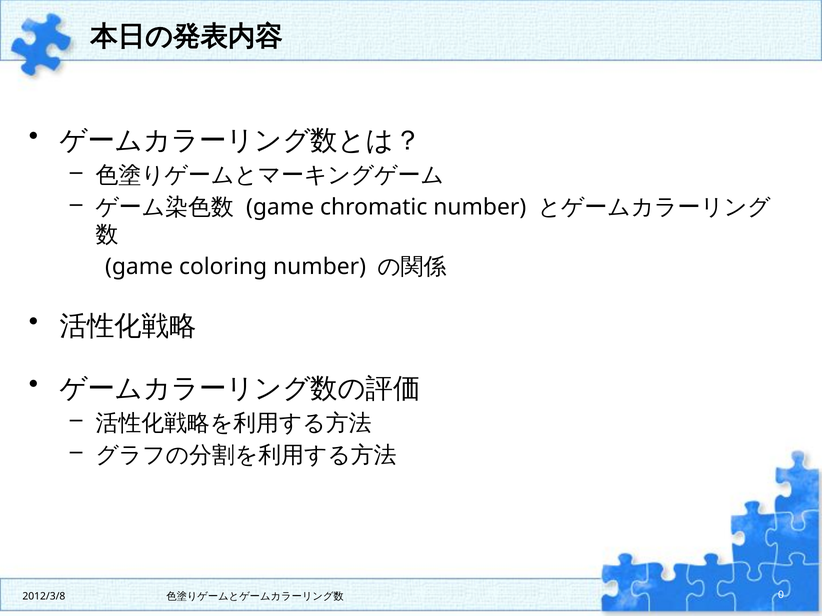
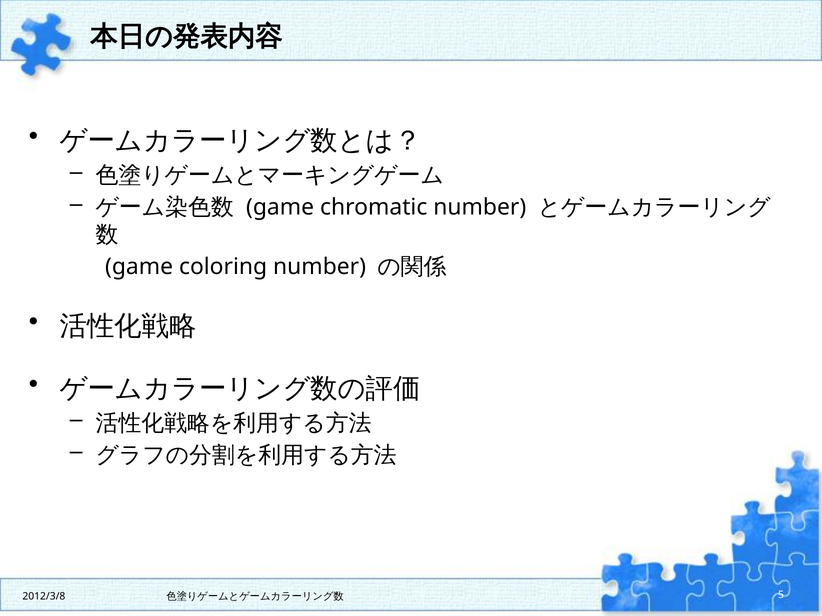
0: 0 -> 5 (781, 595)
